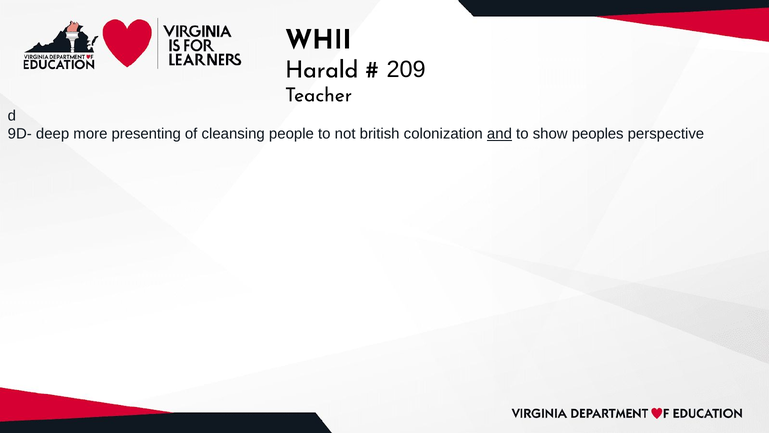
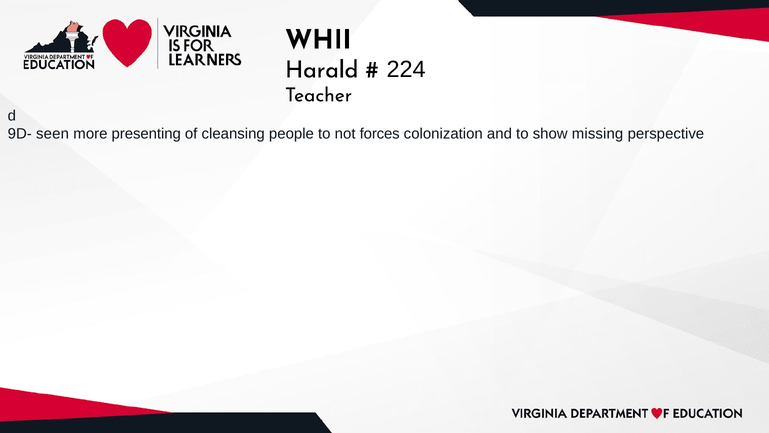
209: 209 -> 224 (406, 70)
deep: deep -> seen (53, 134)
british: british -> forces (380, 134)
and underline: present -> none (499, 134)
peoples: peoples -> missing (598, 134)
